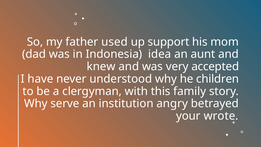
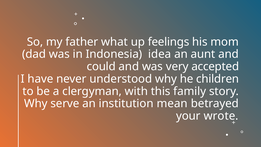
used: used -> what (115, 42)
support: support -> feelings (169, 42)
knew: knew -> could (101, 66)
angry: angry -> mean (172, 103)
